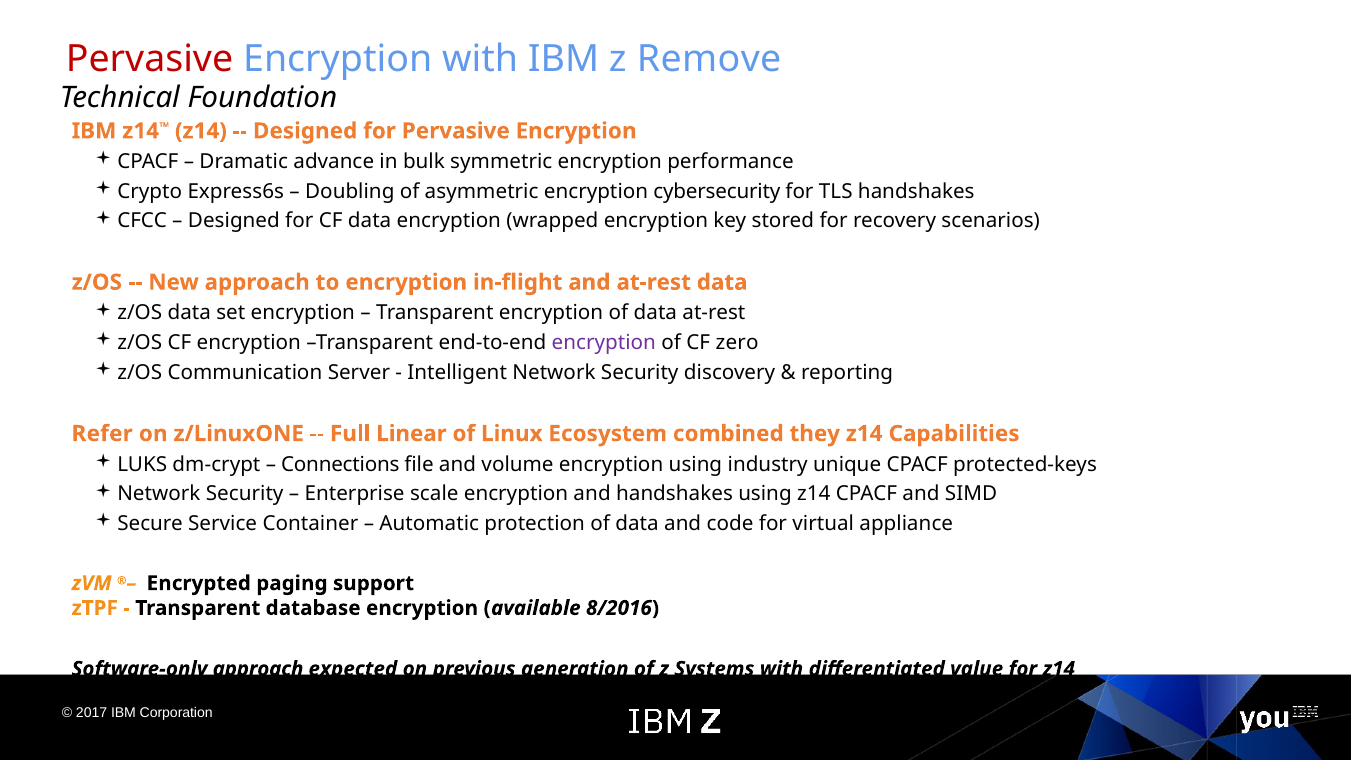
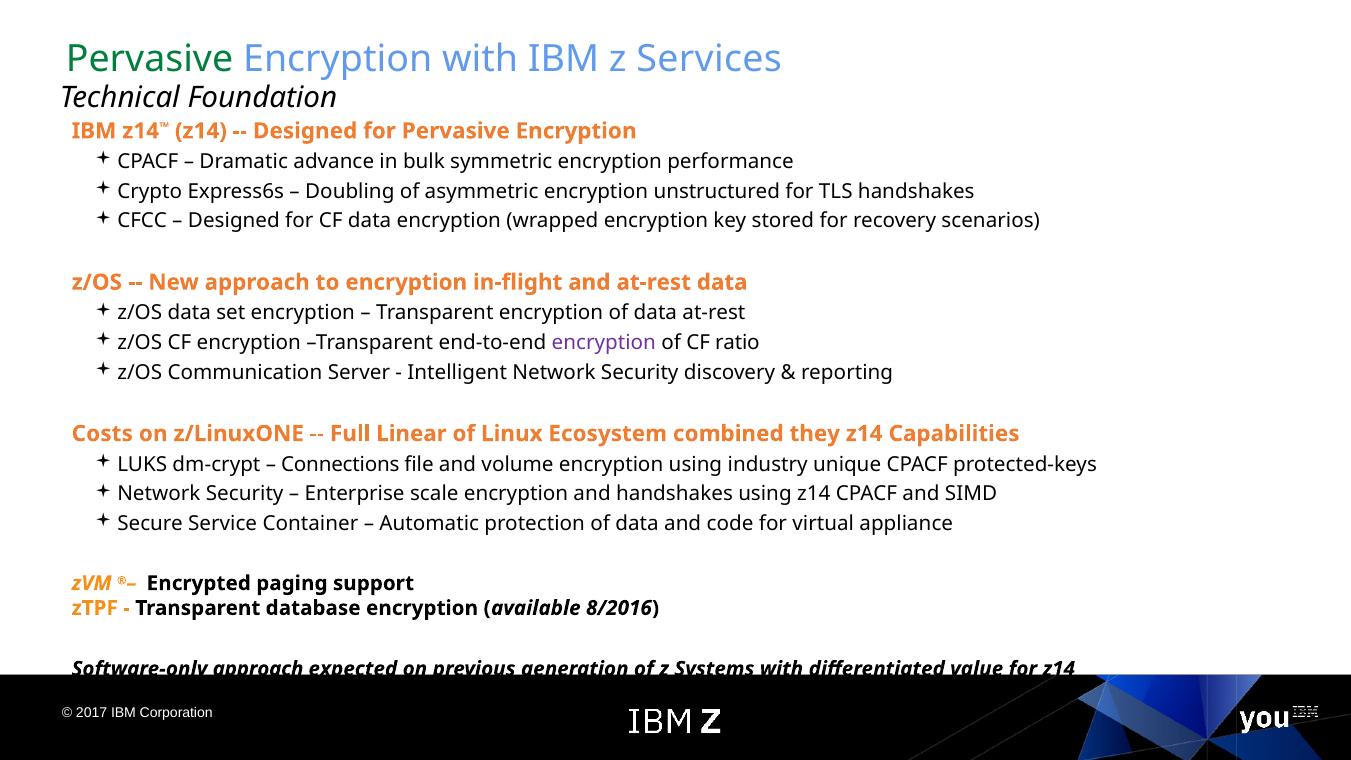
Pervasive colour: red -> green (150, 59)
Remove: Remove -> Services (709, 59)
cybersecurity: cybersecurity -> unstructured (717, 191)
zero: zero -> ratio (737, 343)
Refer: Refer -> Costs (102, 434)
